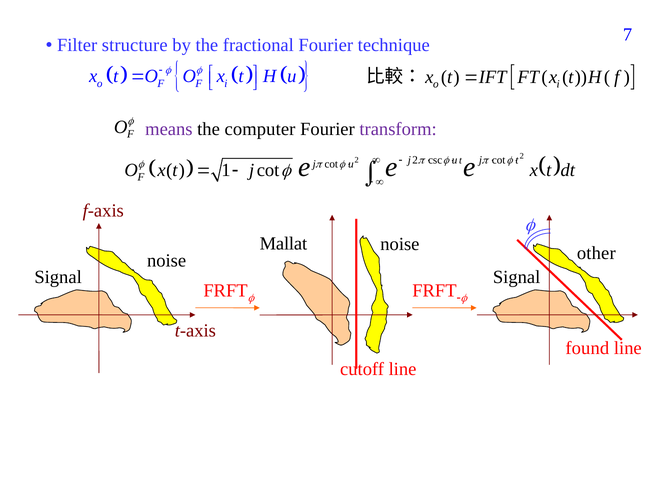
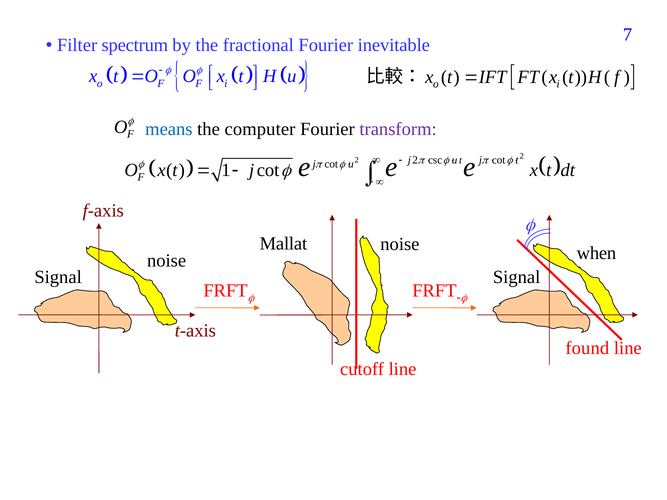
structure: structure -> spectrum (135, 45)
technique: technique -> inevitable (394, 45)
means colour: purple -> blue (169, 129)
other: other -> when (596, 253)
